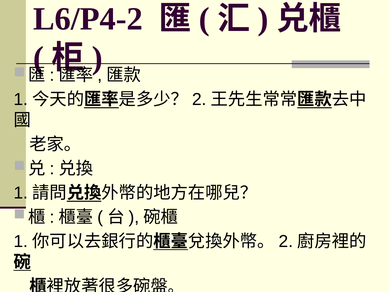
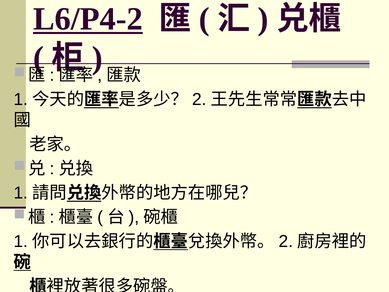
L6/P4-2 underline: none -> present (88, 19)
